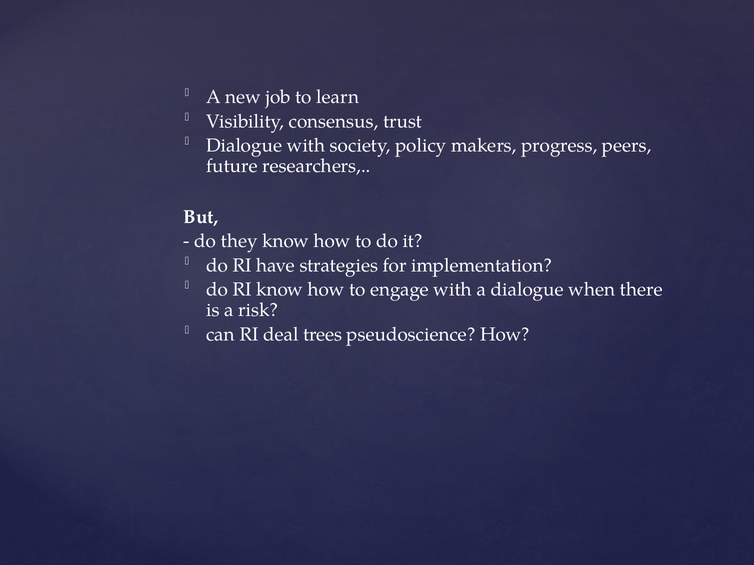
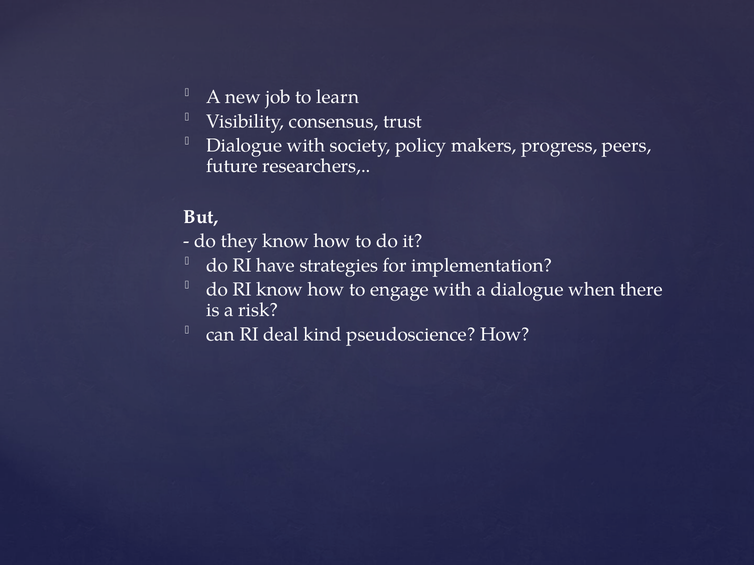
trees: trees -> kind (322, 335)
